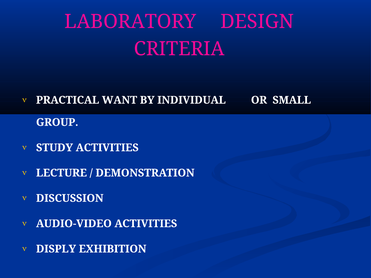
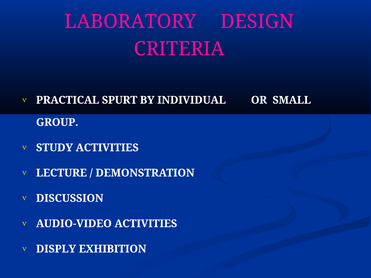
WANT: WANT -> SPURT (120, 100)
